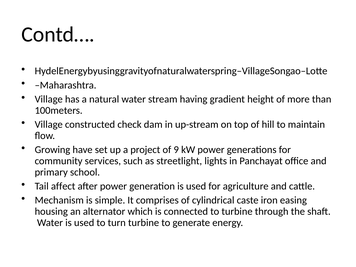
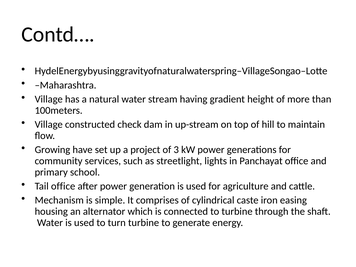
9: 9 -> 3 (176, 150)
Tail affect: affect -> office (63, 186)
